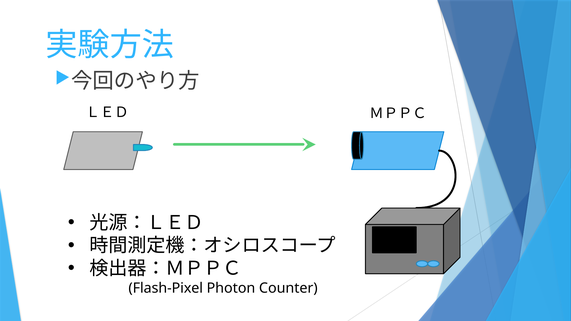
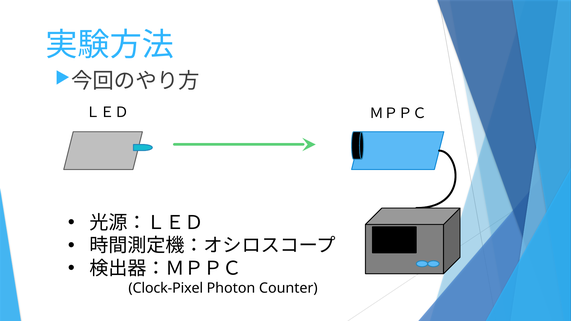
Flash-Pixel: Flash-Pixel -> Clock-Pixel (166, 288)
